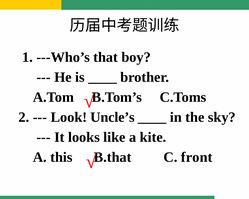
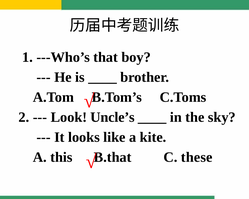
front: front -> these (197, 157)
